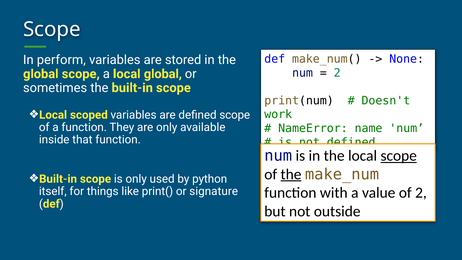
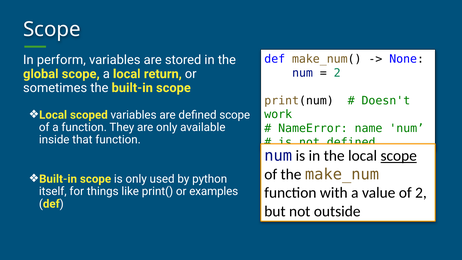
local global: global -> return (163, 74)
the underline: present -> none (291, 174)
signature: signature -> examples (214, 191)
